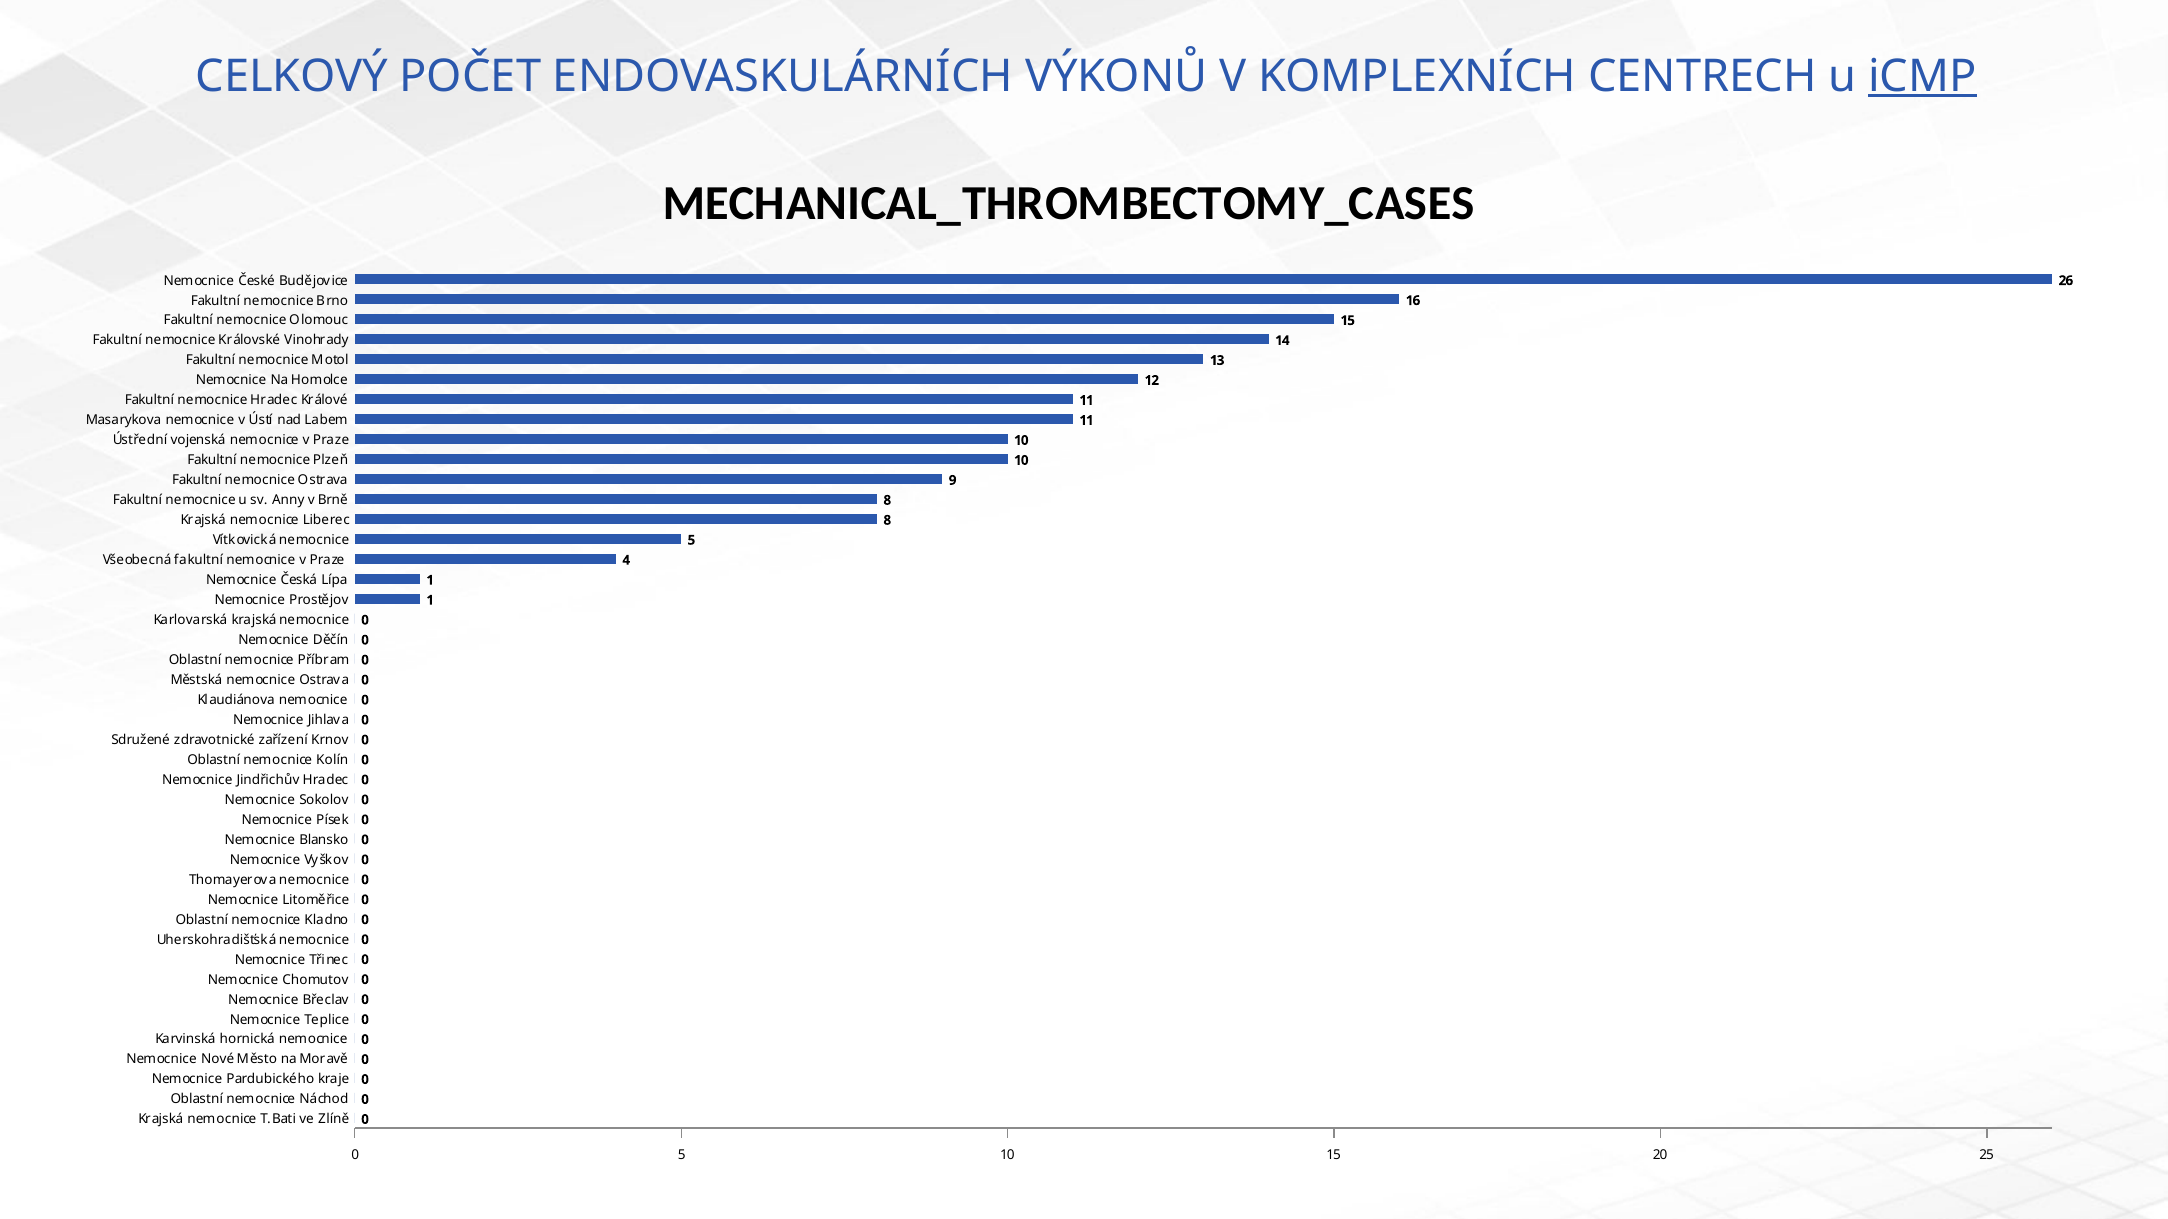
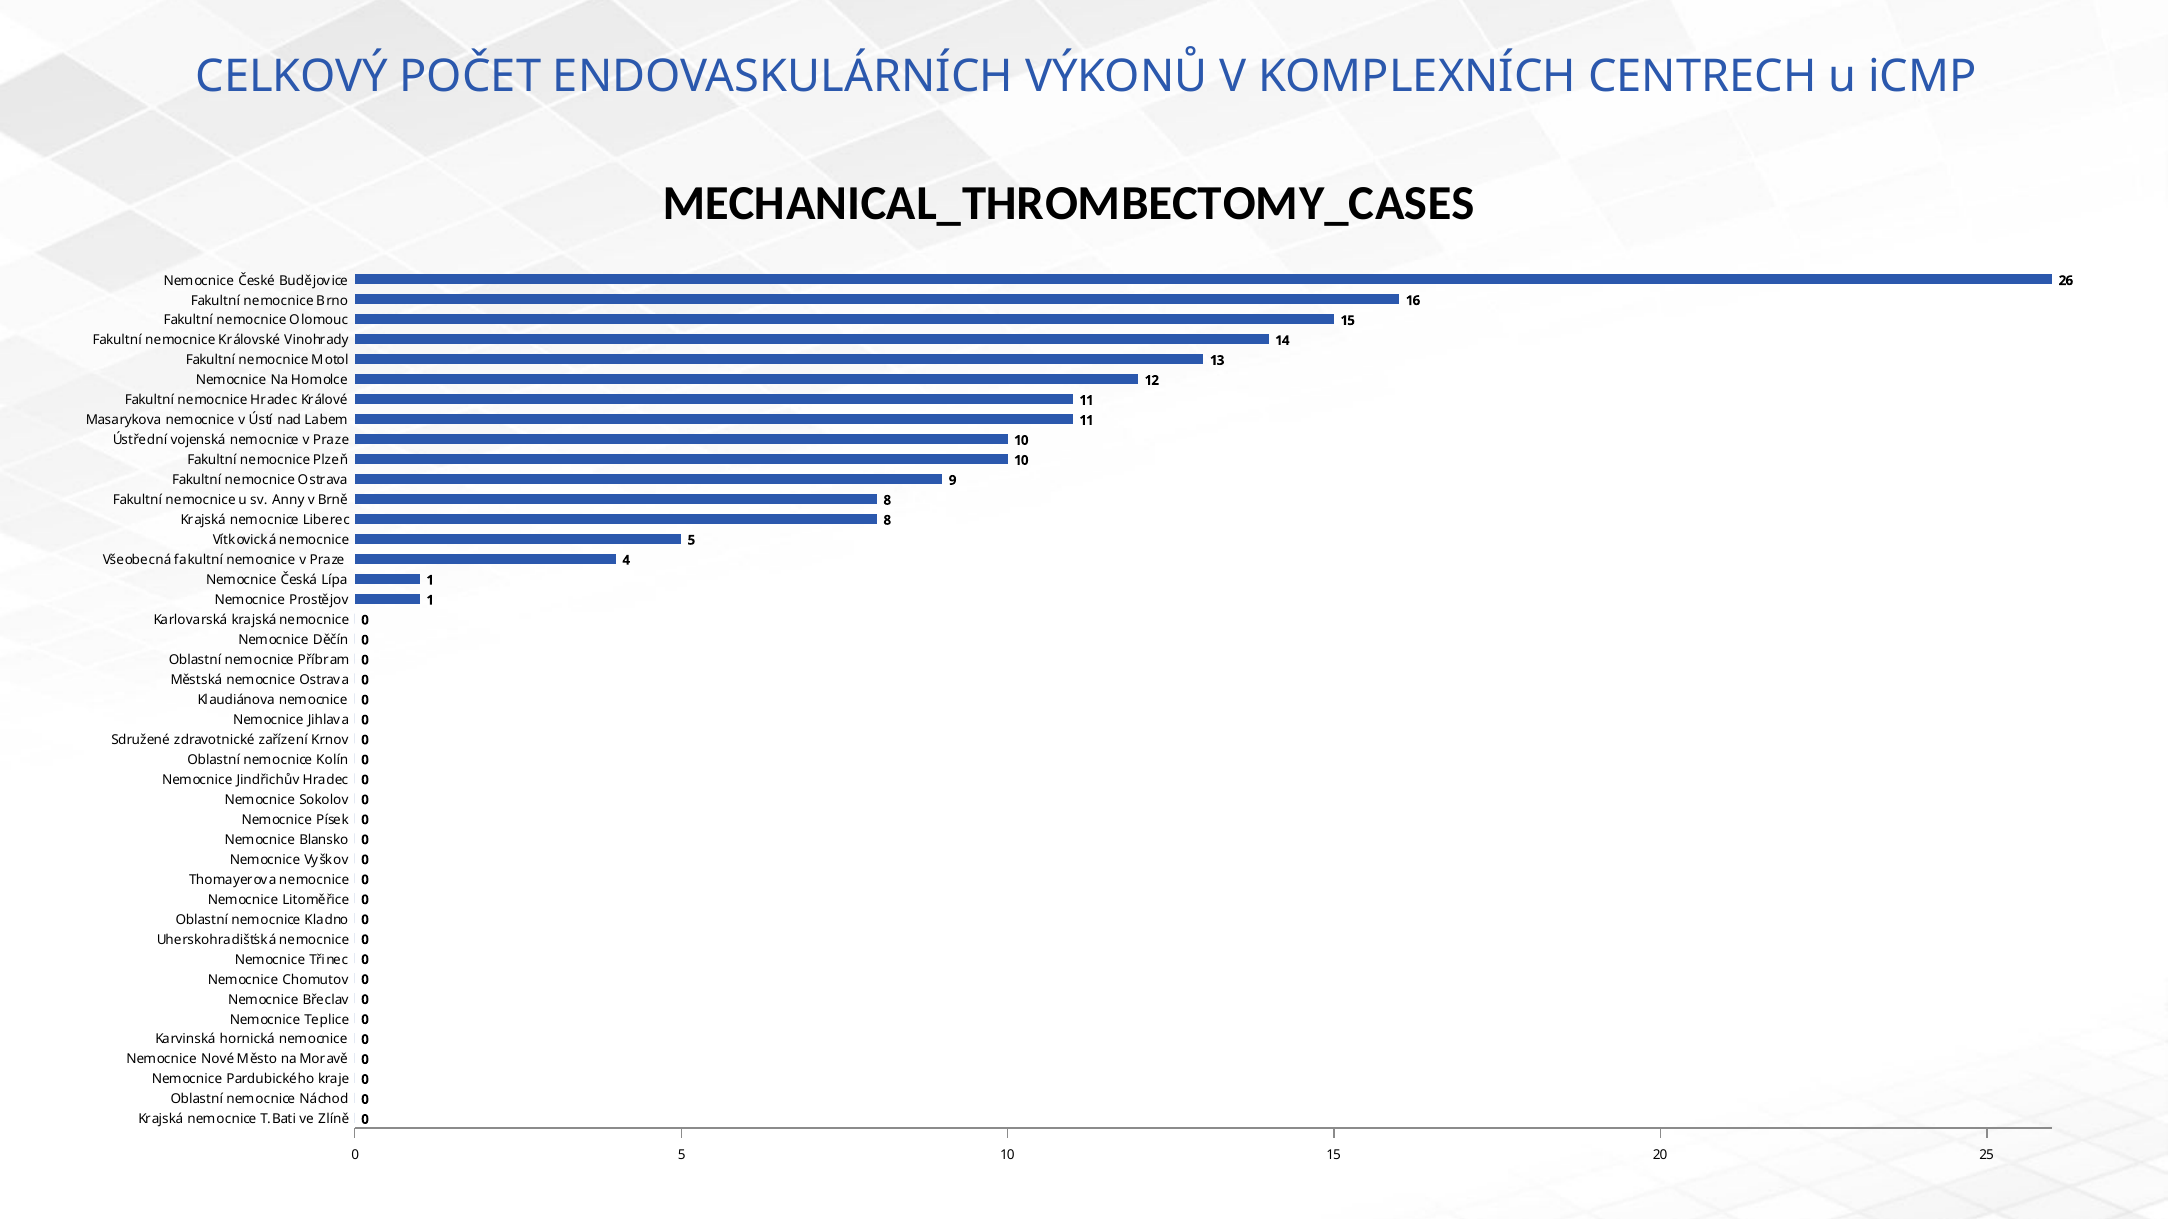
iCMP underline: present -> none (1923, 76)
